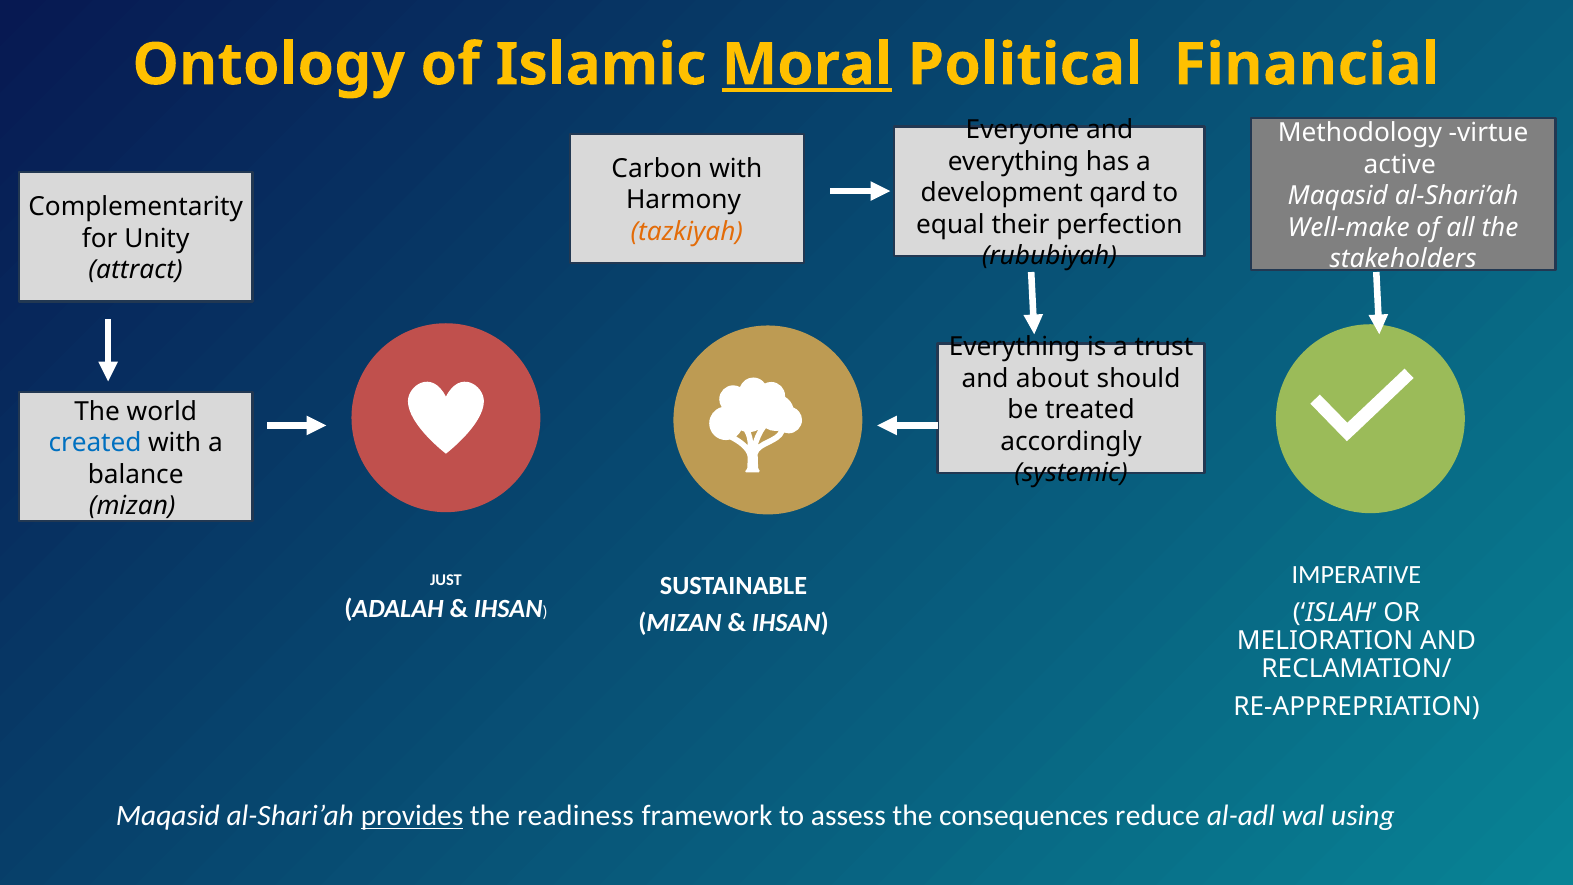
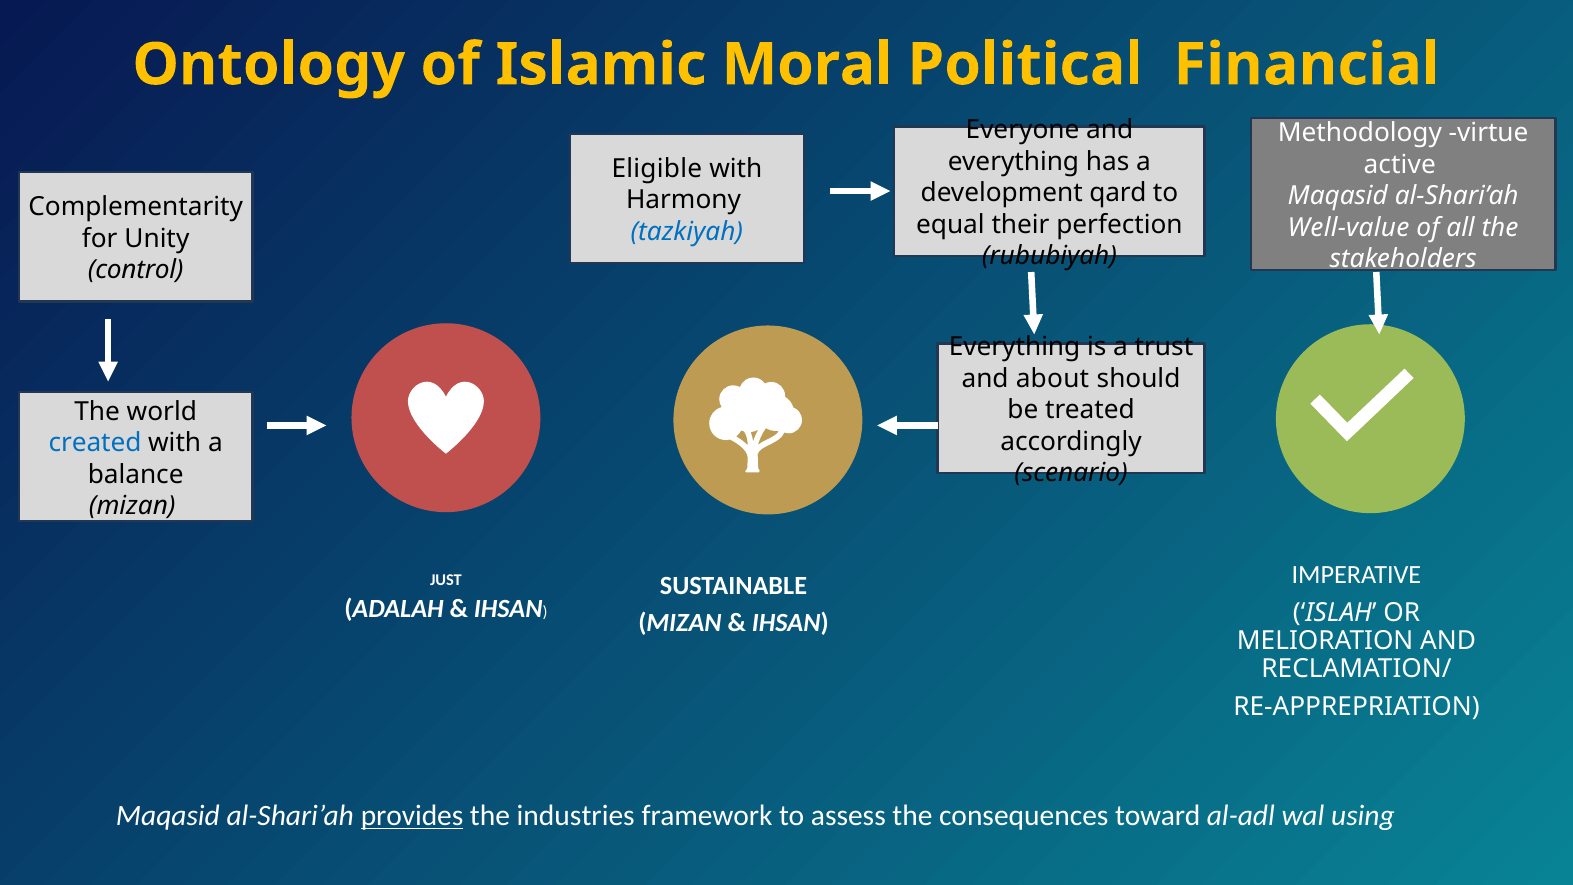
Moral underline: present -> none (807, 65)
Carbon: Carbon -> Eligible (657, 169)
Well-make: Well-make -> Well-value (1349, 227)
tazkiyah colour: orange -> blue (687, 231)
attract: attract -> control (136, 270)
systemic: systemic -> scenario (1071, 473)
readiness: readiness -> industries (576, 816)
reduce: reduce -> toward (1158, 816)
